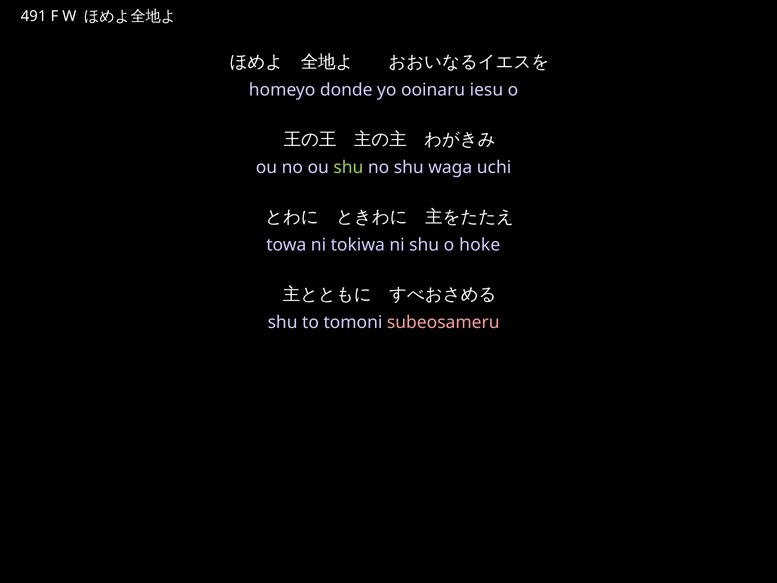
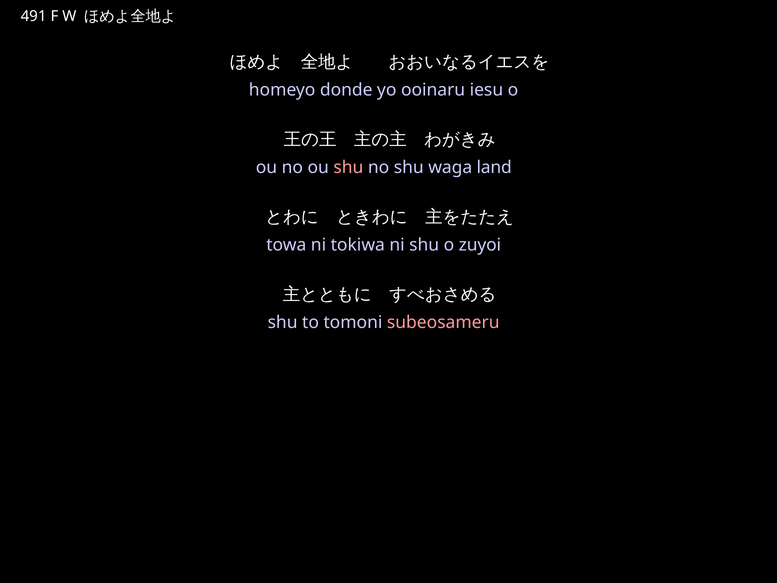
shu colour: light green -> pink (348, 167)
uchi: uchi -> land (494, 167)
hoke: hoke -> zuyoi (480, 245)
